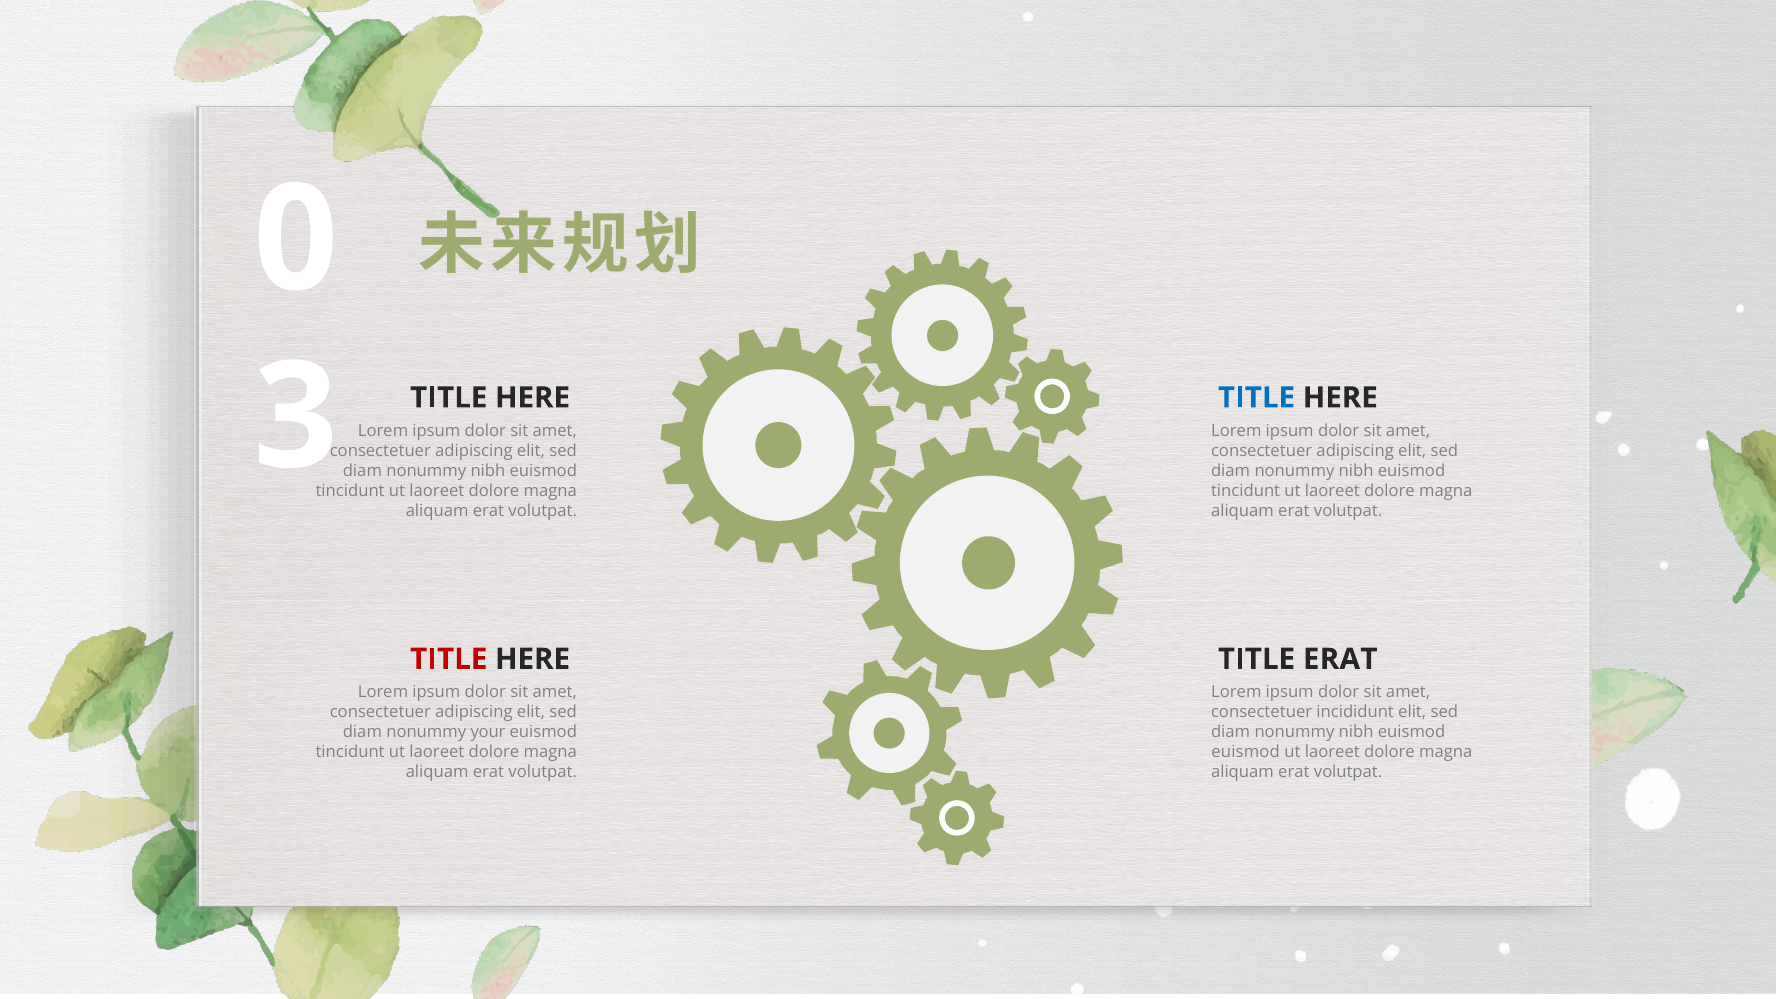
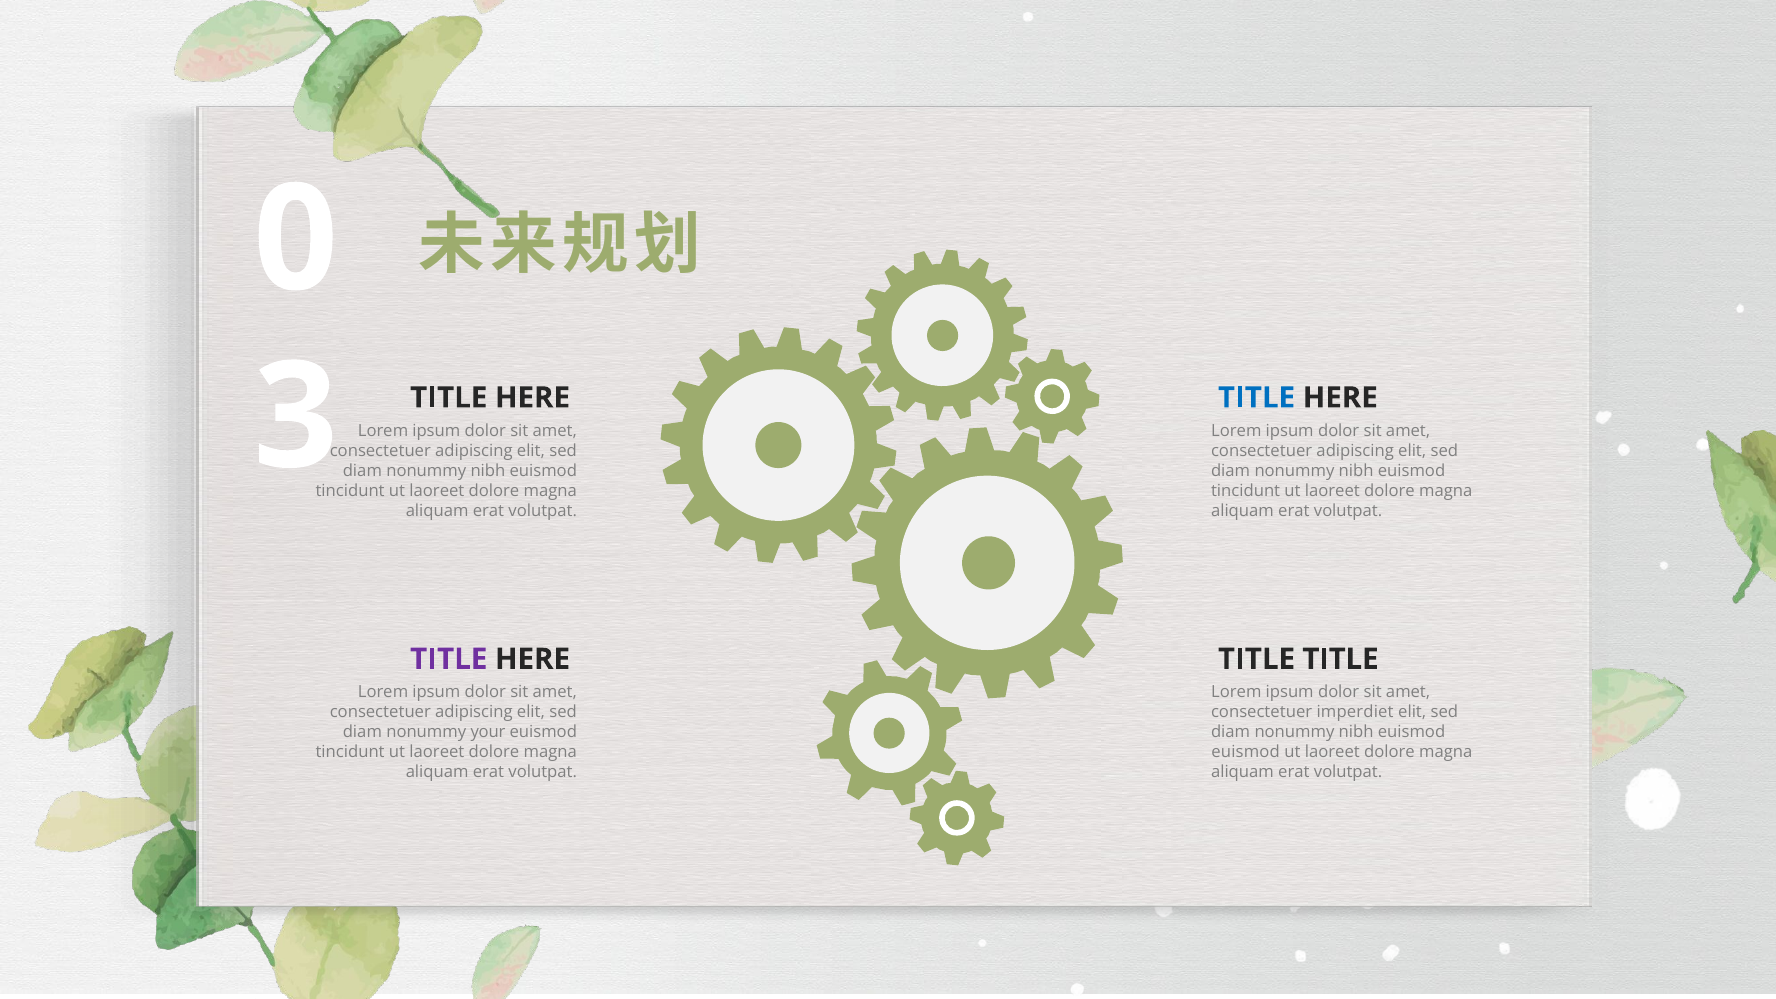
TITLE colour: red -> purple (449, 659)
TITLE ERAT: ERAT -> TITLE (1340, 659)
incididunt: incididunt -> imperdiet (1355, 712)
